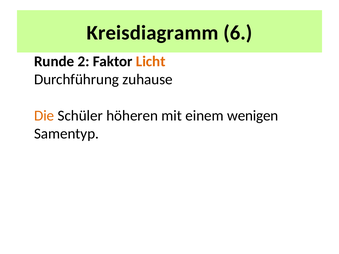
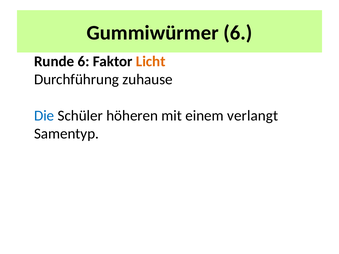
Kreisdiagramm: Kreisdiagramm -> Gummiwürmer (153, 33)
Runde 2: 2 -> 6 (84, 61)
Die colour: orange -> blue (44, 116)
wenigen: wenigen -> verlangt (253, 116)
